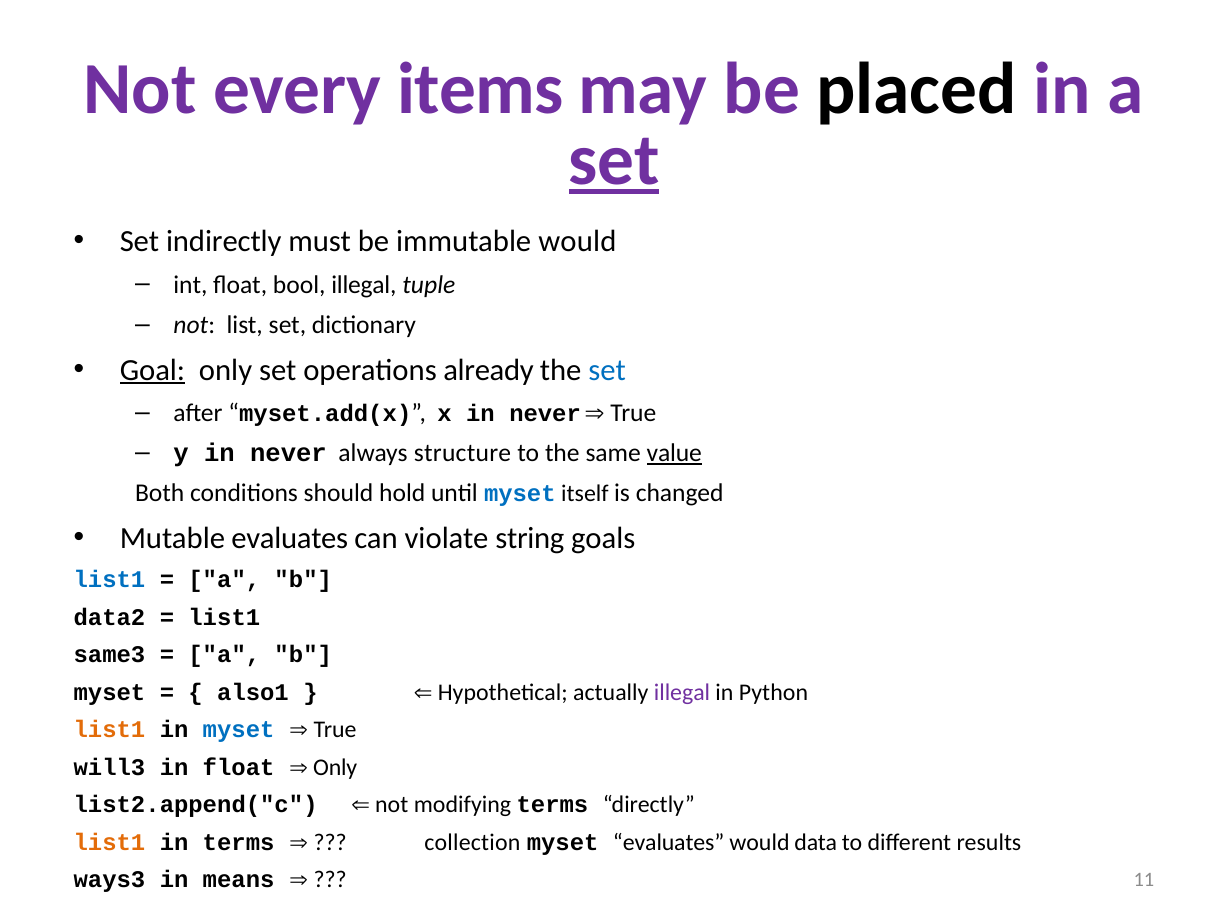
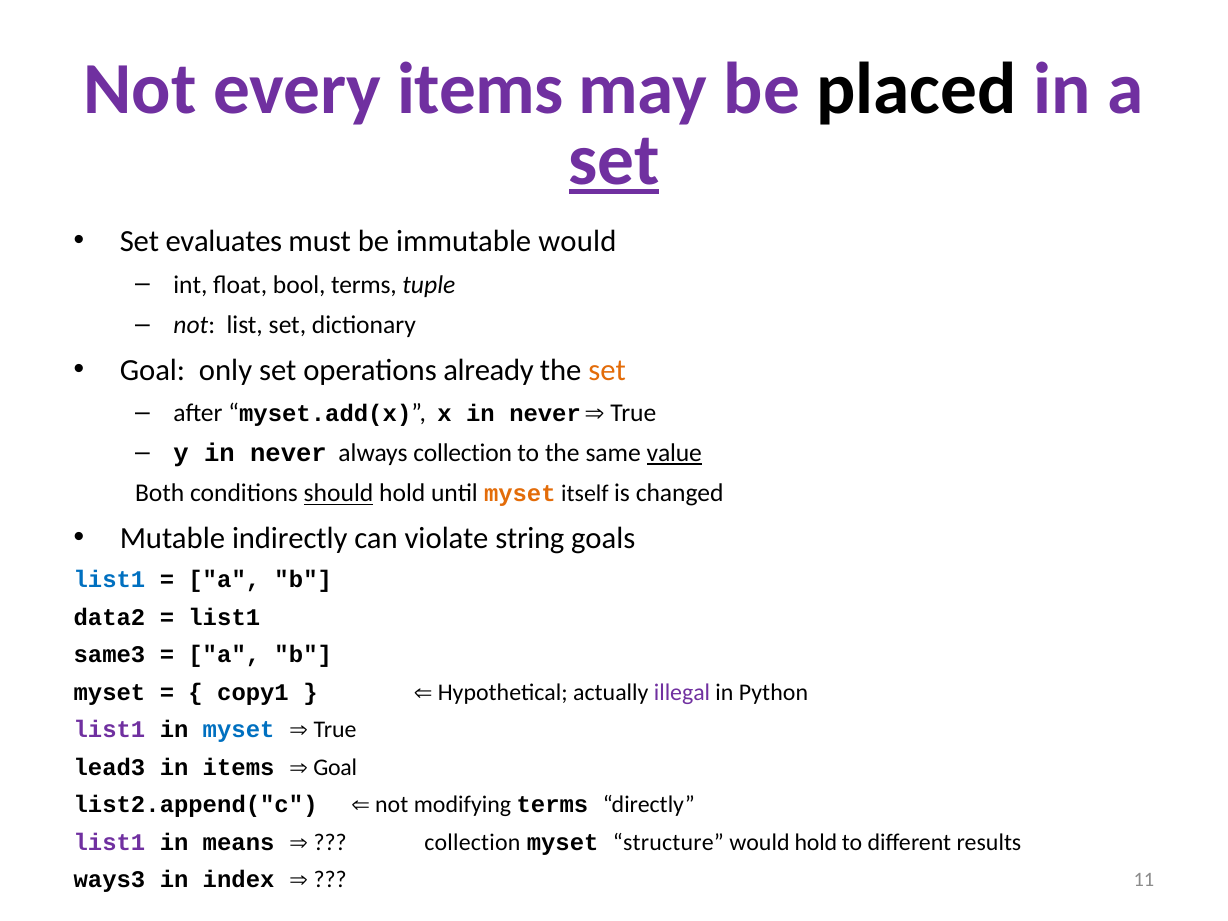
indirectly: indirectly -> evaluates (224, 242)
bool illegal: illegal -> terms (364, 285)
Goal underline: present -> none (152, 370)
set colour: blue -> orange (607, 370)
always structure: structure -> collection (463, 453)
should underline: none -> present (339, 493)
myset colour: blue -> orange (520, 494)
Mutable evaluates: evaluates -> indirectly (290, 539)
also1: also1 -> copy1 (253, 692)
list1 colour: orange -> purple (109, 730)
will3: will3 -> lead3 (109, 767)
in float: float -> items (239, 767)
Only: Only -> Goal (335, 767)
list1 colour: orange -> purple (109, 842)
in terms: terms -> means (239, 842)
myset evaluates: evaluates -> structure (668, 842)
would data: data -> hold (816, 842)
means: means -> index (239, 880)
